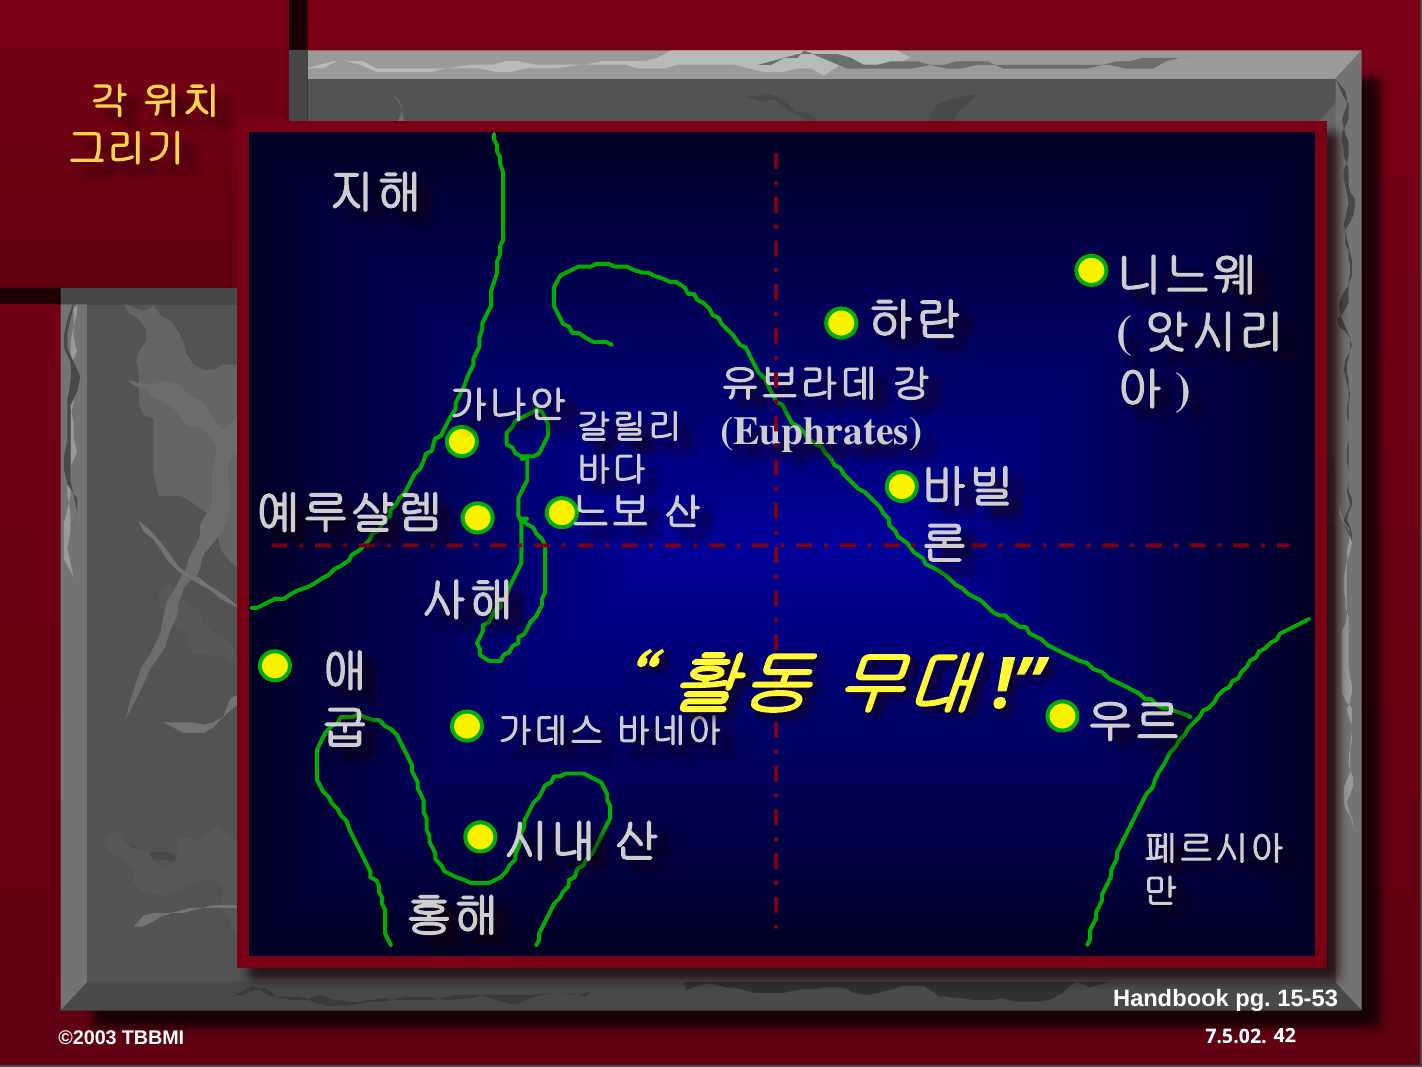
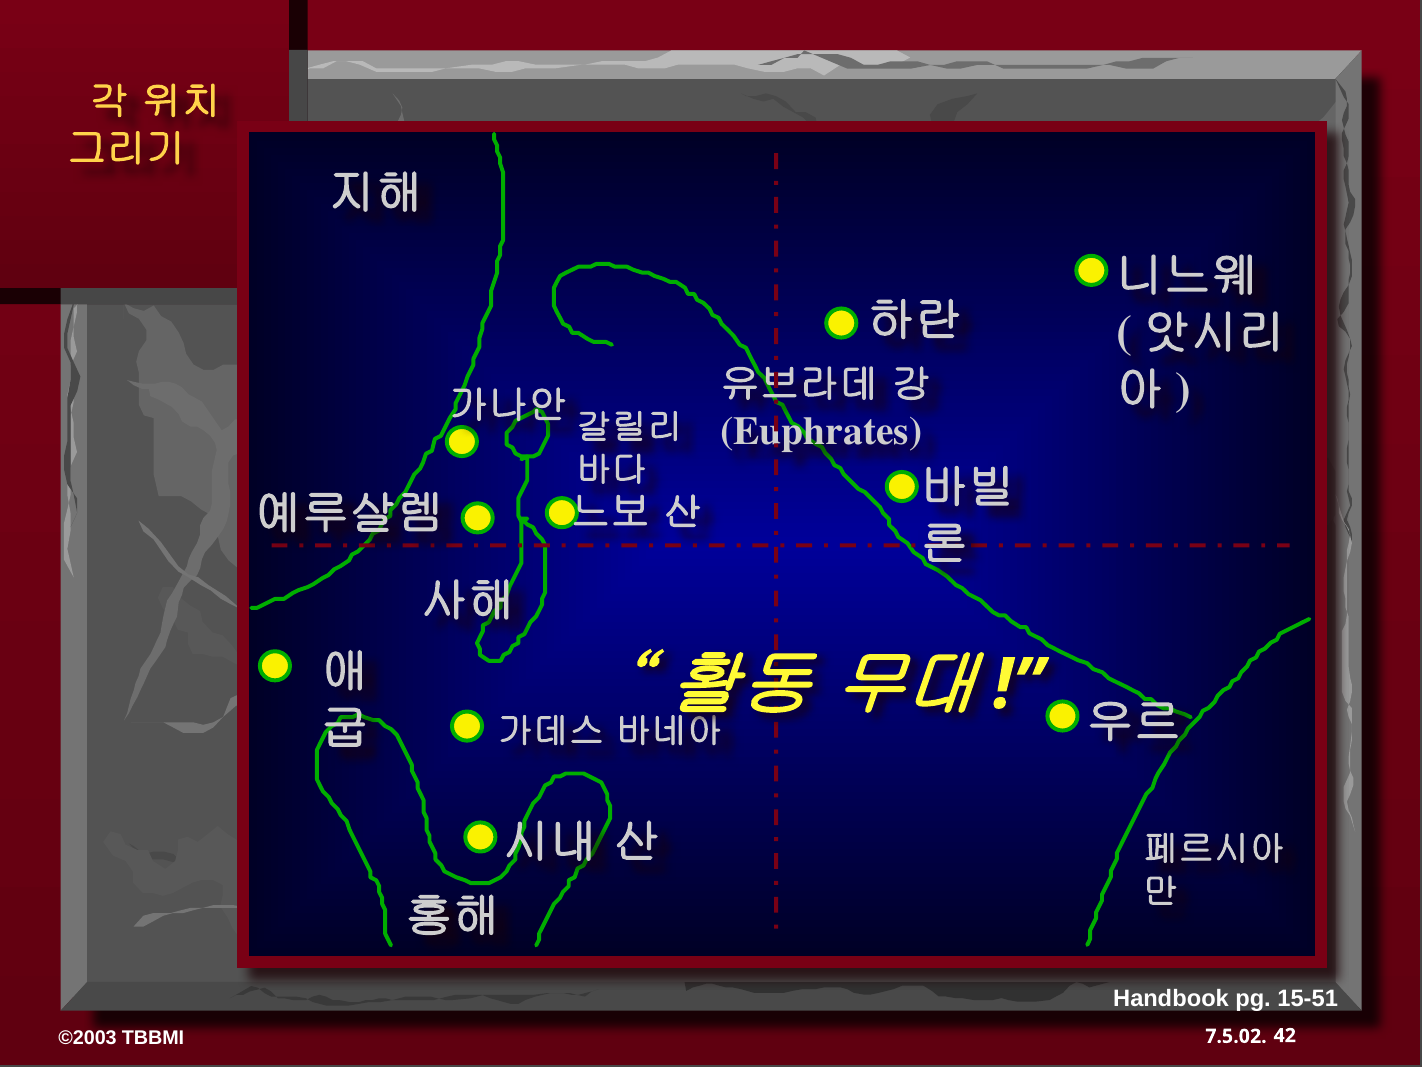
15-53: 15-53 -> 15-51 (1308, 998)
